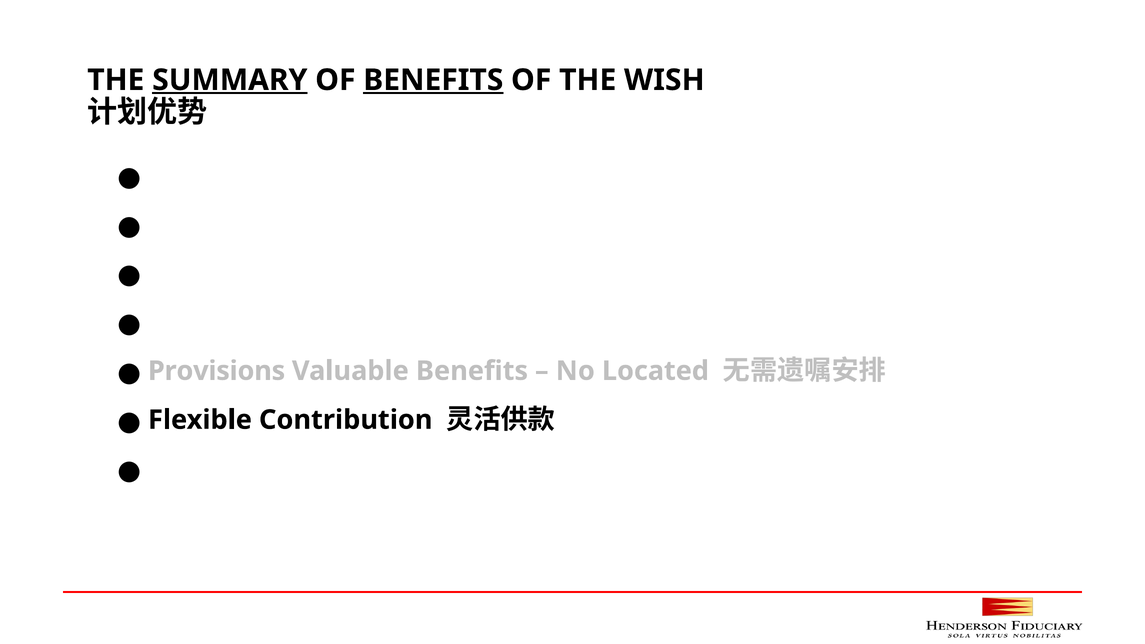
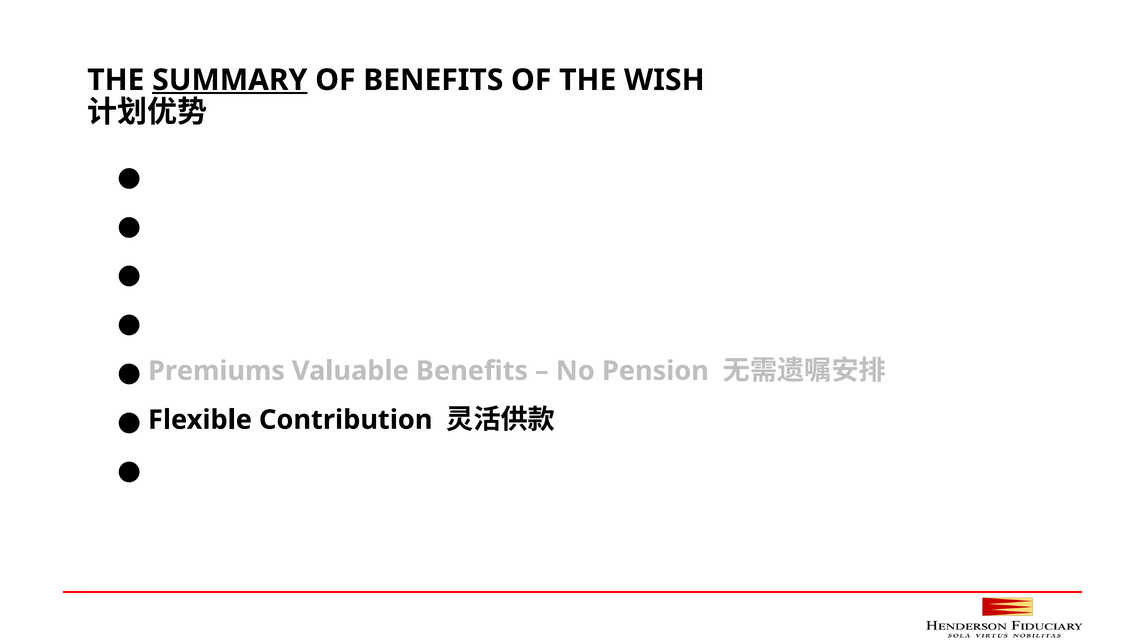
BENEFITS underline: present -> none (433, 80)
Provisions: Provisions -> Premiums (216, 371)
Located: Located -> Pension (655, 371)
